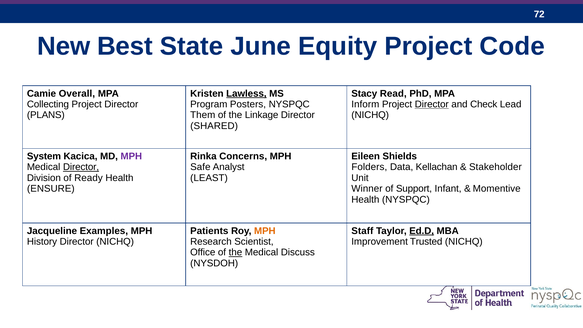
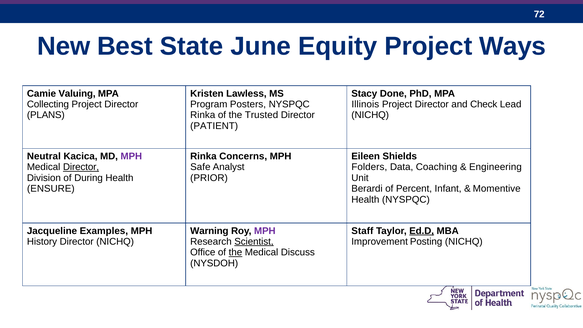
Code: Code -> Ways (512, 46)
Overall: Overall -> Valuing (77, 93)
Lawless underline: present -> none (246, 93)
Read: Read -> Done (393, 93)
Inform: Inform -> Illinois (365, 104)
Director underline: present -> none (432, 104)
Them: Them -> Rinka (203, 115)
Linkage: Linkage -> Trusted (262, 115)
SHARED: SHARED -> PATIENT (214, 126)
System: System -> Neutral (44, 156)
Kellachan: Kellachan -> Coaching (437, 167)
Stakeholder: Stakeholder -> Engineering (495, 167)
Ready: Ready -> During (89, 178)
LEAST: LEAST -> PRIOR (209, 178)
Winner: Winner -> Berardi (367, 189)
Support: Support -> Percent (414, 189)
Patients: Patients -> Warning (209, 231)
MPH colour: orange -> purple (265, 231)
Scientist underline: none -> present (254, 242)
Trusted: Trusted -> Posting (426, 242)
